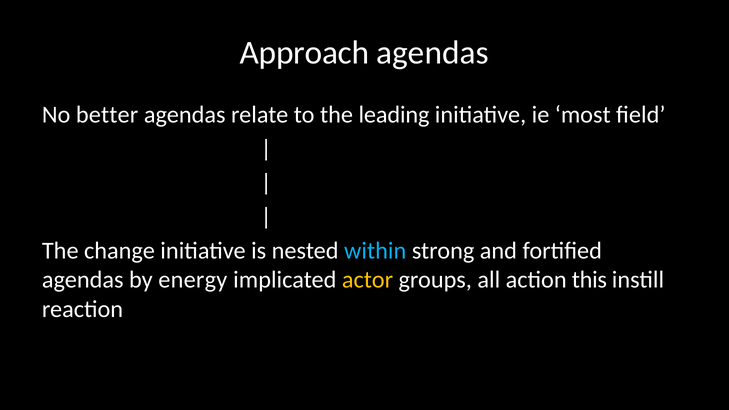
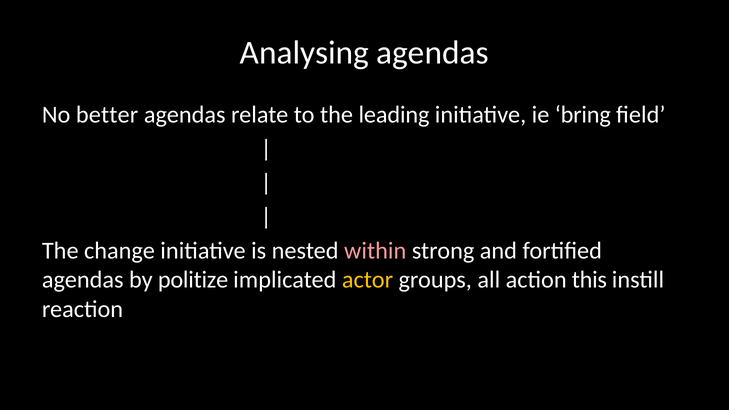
Approach: Approach -> Analysing (304, 53)
most: most -> bring (583, 115)
within colour: light blue -> pink (375, 251)
energy: energy -> politize (193, 280)
